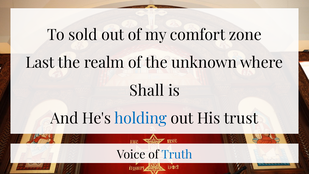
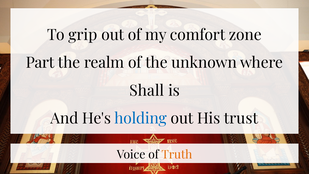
sold: sold -> grip (83, 35)
Last: Last -> Part (40, 63)
Truth colour: blue -> orange (177, 155)
